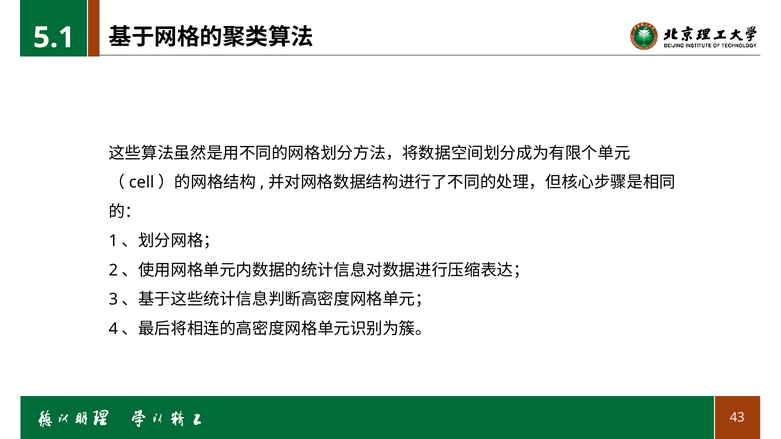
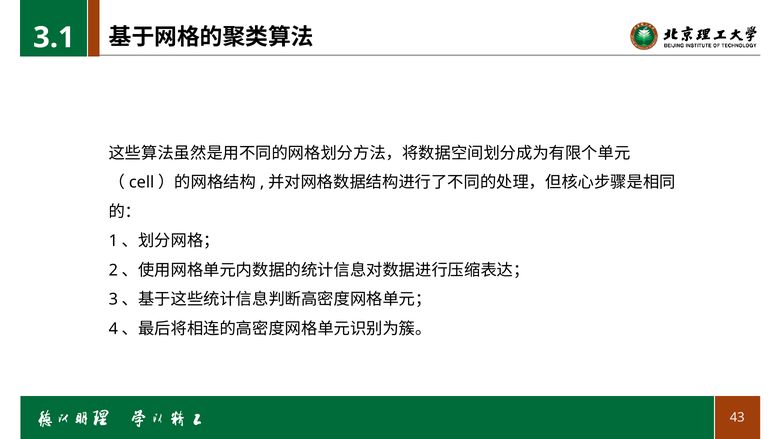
5.1: 5.1 -> 3.1 (54, 38)
